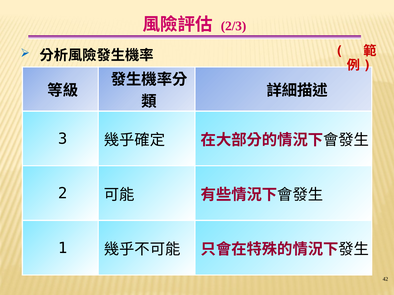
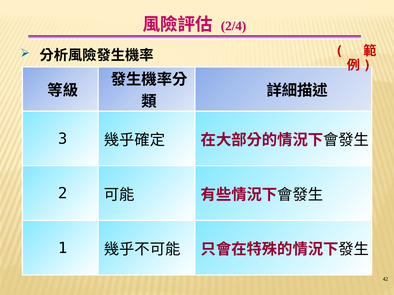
2/3: 2/3 -> 2/4 (234, 26)
